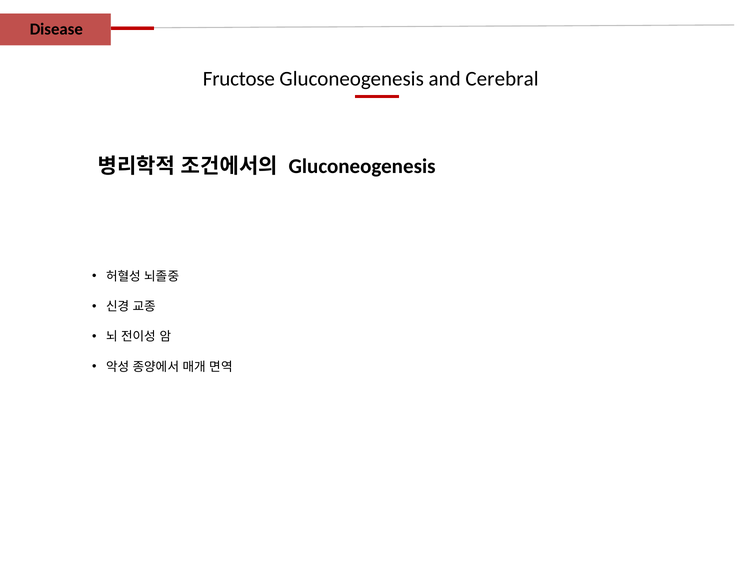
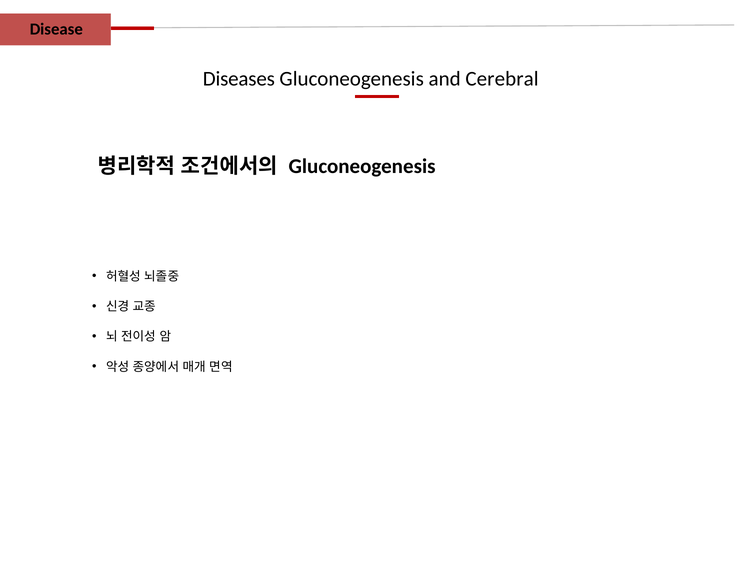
Fructose: Fructose -> Diseases (239, 79)
